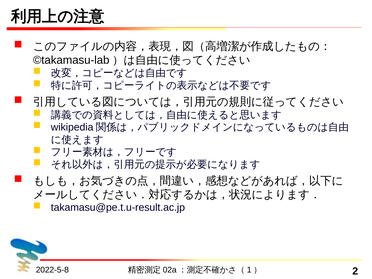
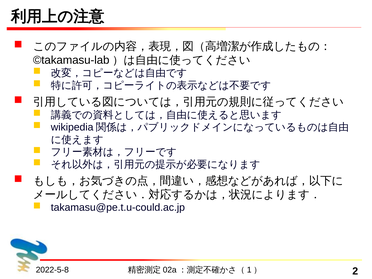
takamasu@pe.t.u-result.ac.jp: takamasu@pe.t.u-result.ac.jp -> takamasu@pe.t.u-could.ac.jp (118, 208)
